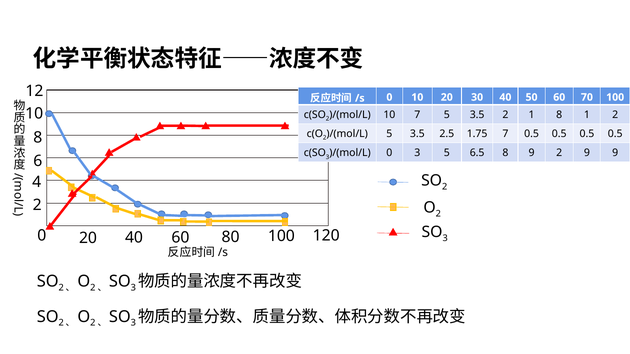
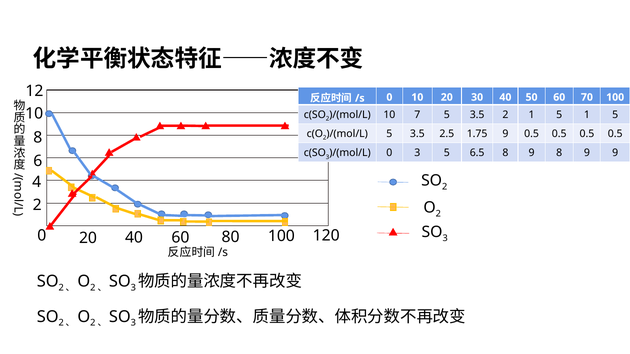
2 1 8: 8 -> 5 (559, 115)
2: 2 -> 5 (615, 115)
1.75 7: 7 -> 9 (505, 134)
9 2: 2 -> 8 (559, 153)
